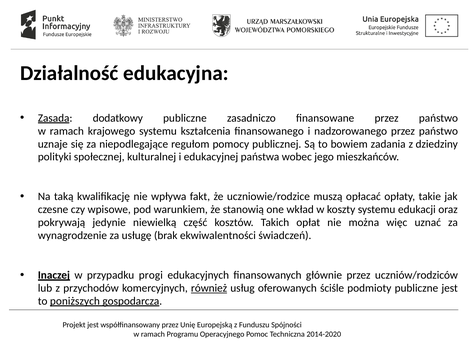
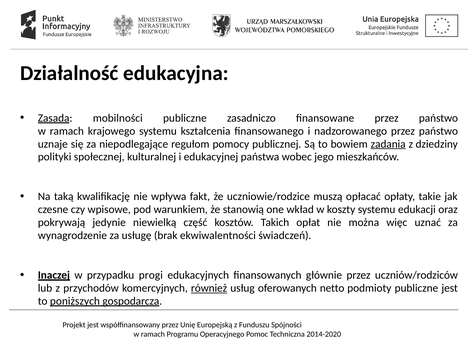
dodatkowy: dodatkowy -> mobilności (118, 118)
zadania underline: none -> present (388, 144)
ściśle: ściśle -> netto (332, 288)
